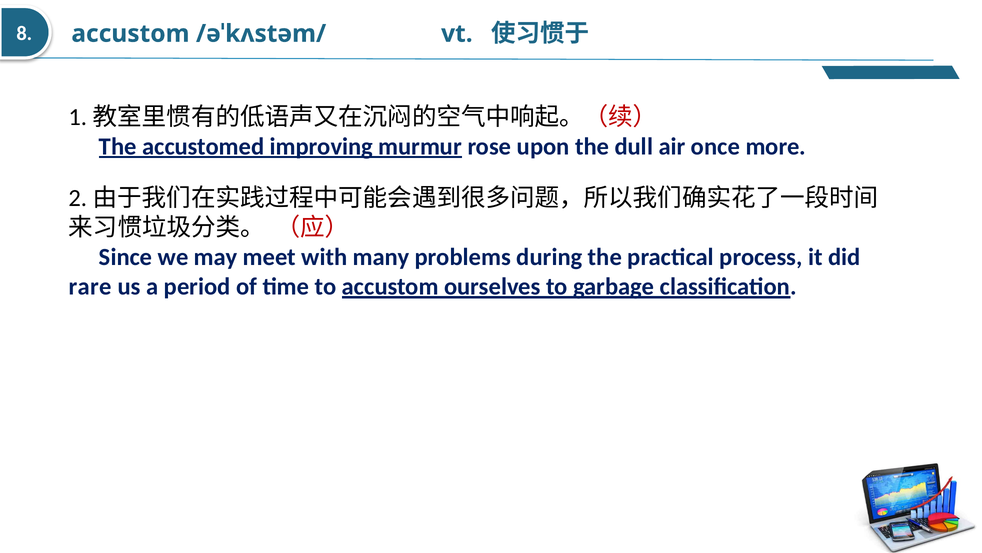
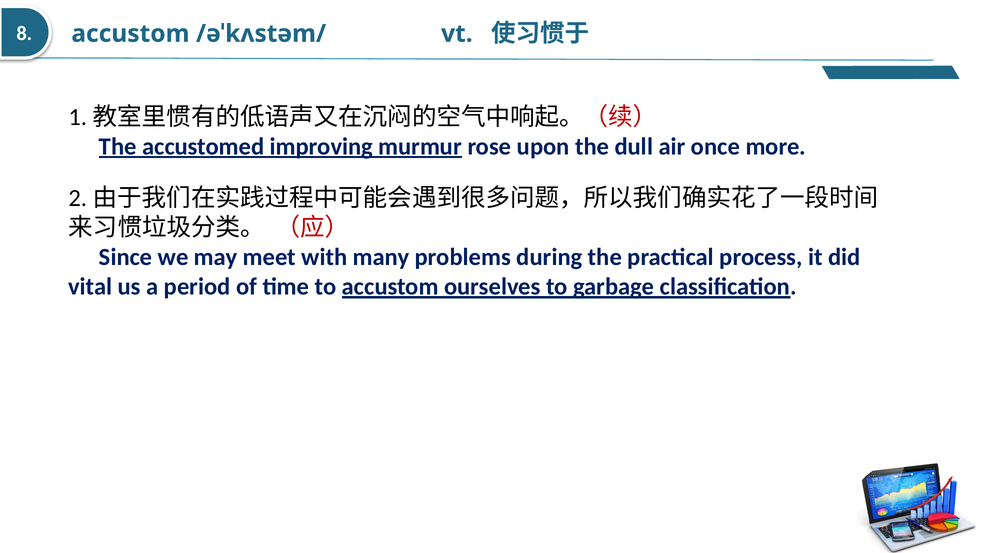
rare: rare -> vital (90, 286)
